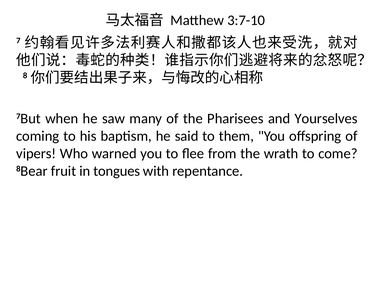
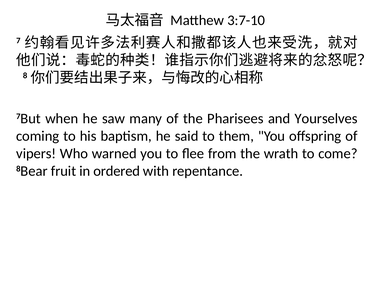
tongues: tongues -> ordered (117, 171)
